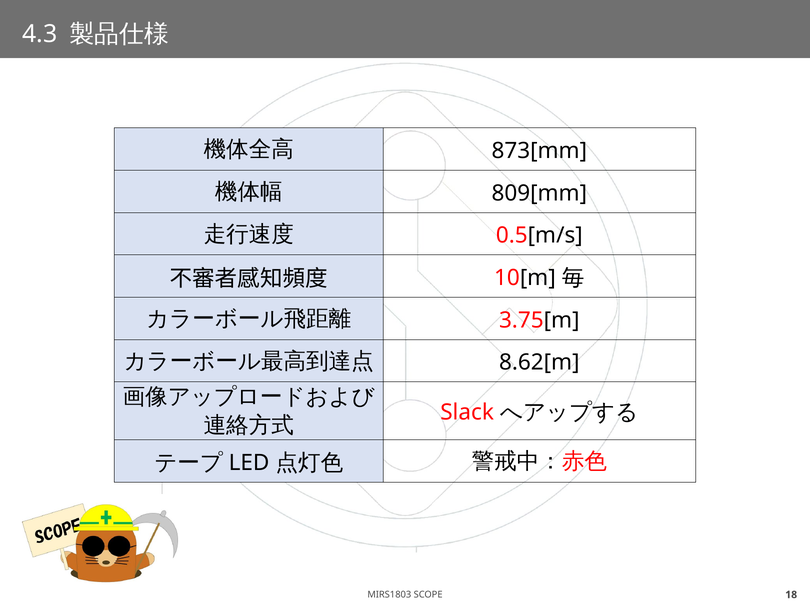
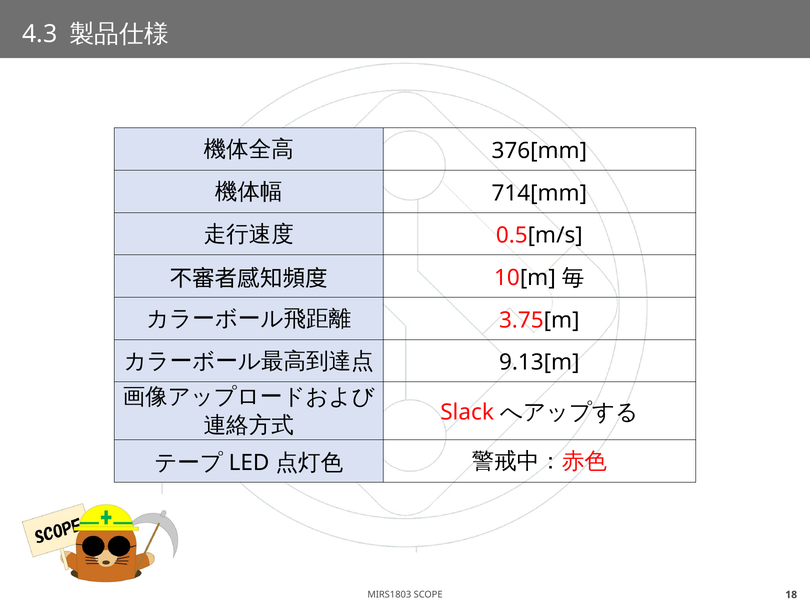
873[mm: 873[mm -> 376[mm (539, 151)
809[mm: 809[mm -> 714[mm (539, 193)
8.62[m: 8.62[m -> 9.13[m (539, 363)
